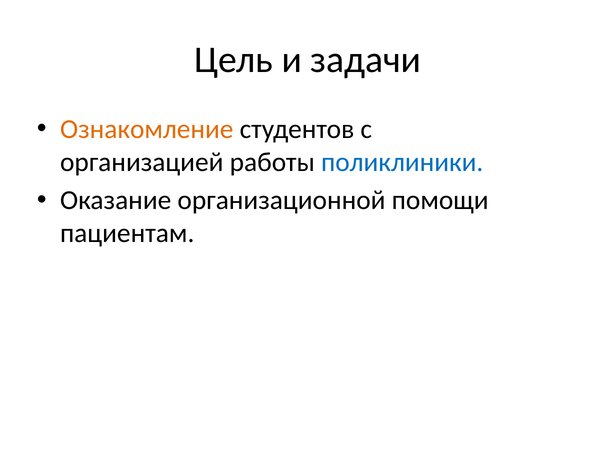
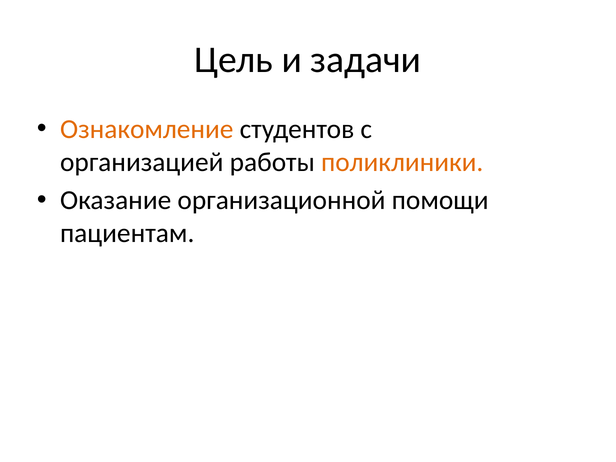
поликлиники colour: blue -> orange (402, 162)
